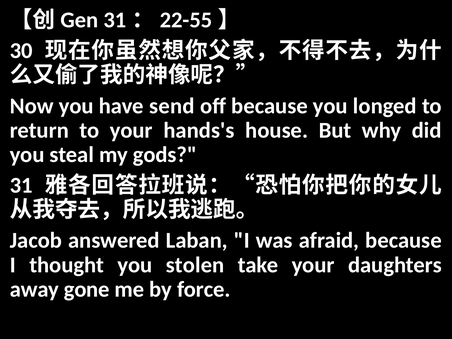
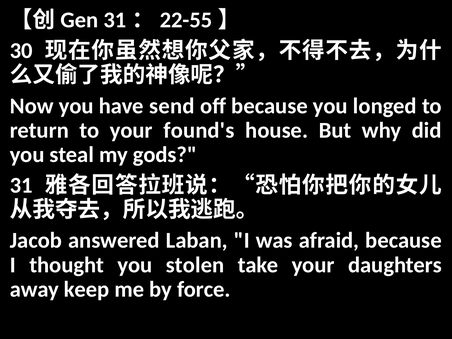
hands's: hands's -> found's (199, 130)
gone: gone -> keep (87, 289)
